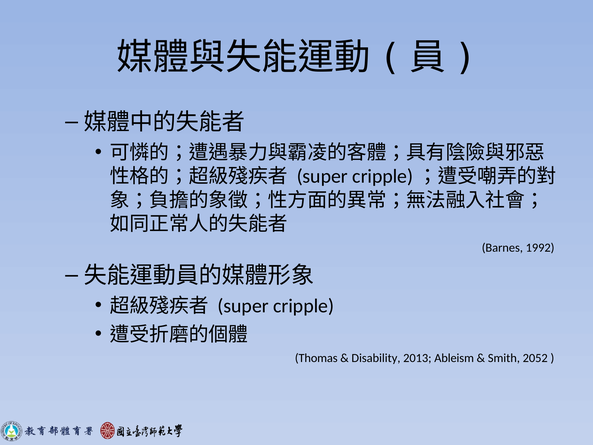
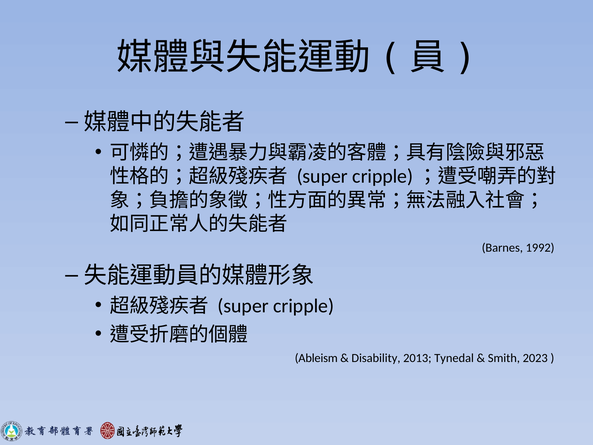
Thomas: Thomas -> Ableism (316, 358)
Ableism: Ableism -> Tynedal (454, 358)
2052: 2052 -> 2023 (535, 358)
